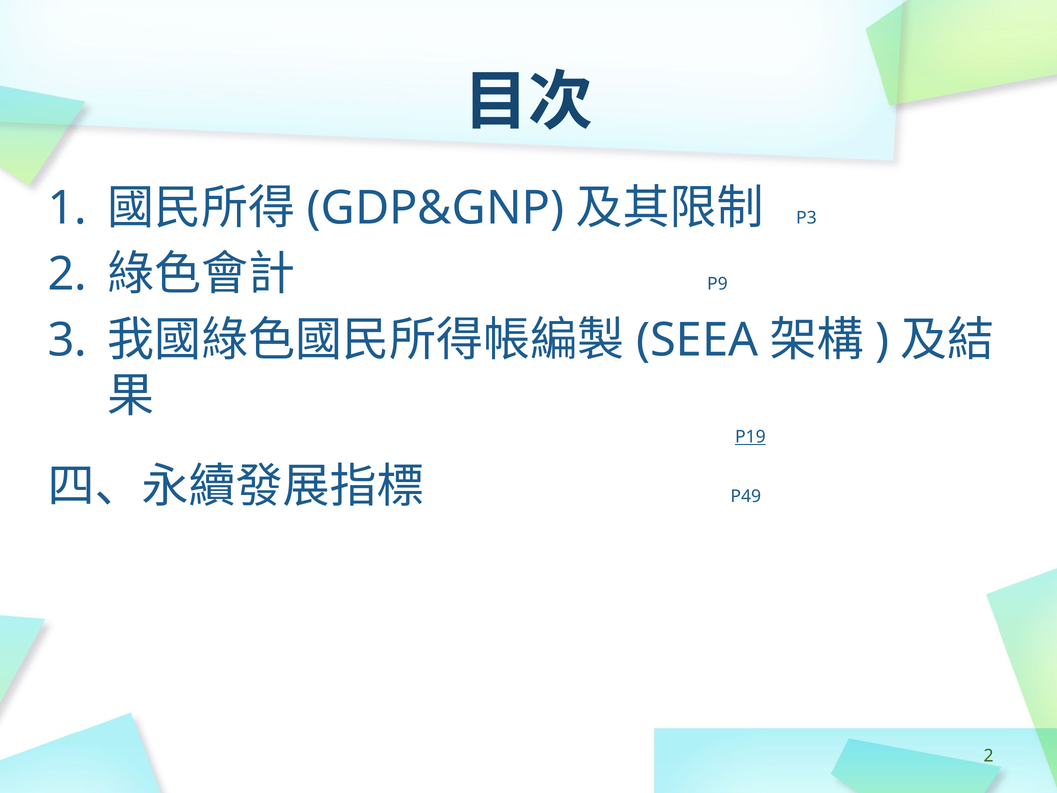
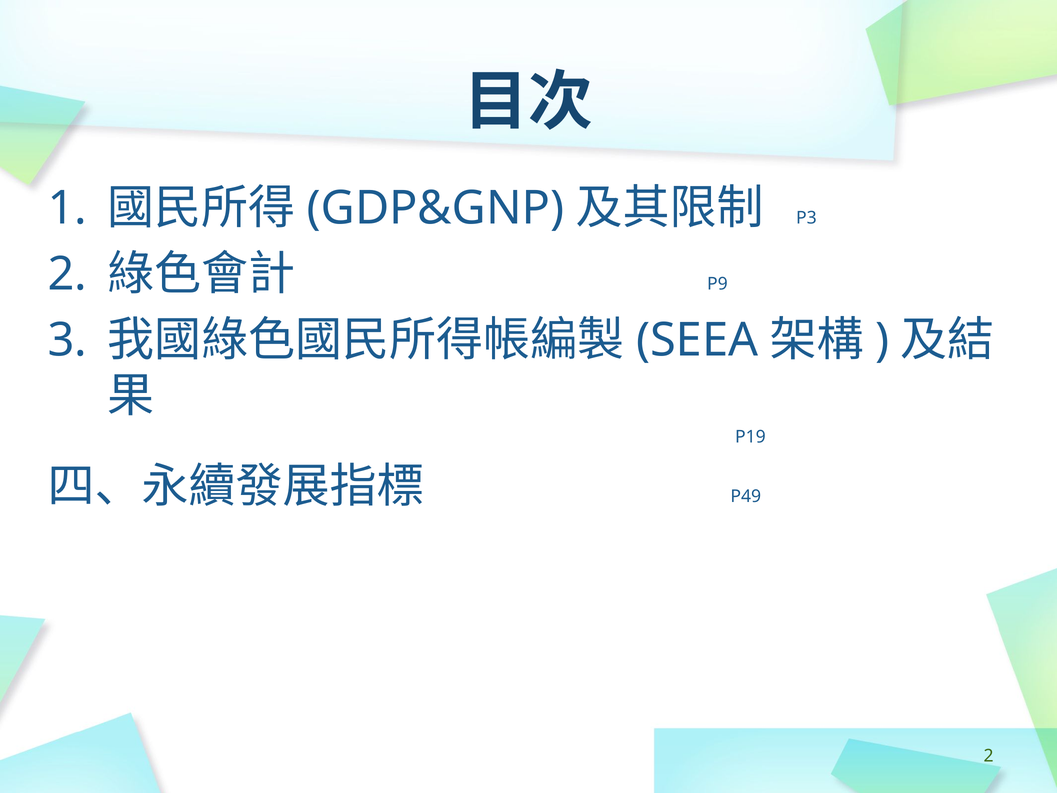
P19 underline: present -> none (750, 437)
